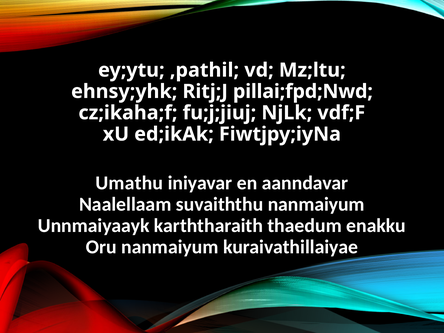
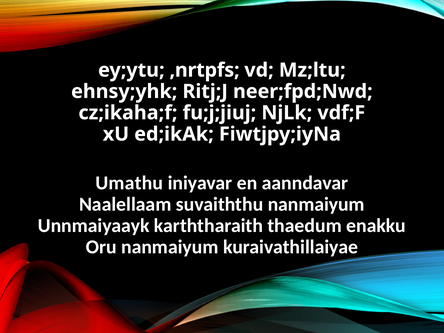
,pathil: ,pathil -> ,nrtpfs (205, 70)
pillai;fpd;Nwd: pillai;fpd;Nwd -> neer;fpd;Nwd (303, 91)
